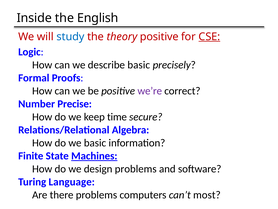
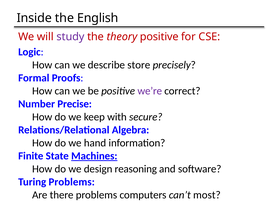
study colour: blue -> purple (70, 37)
CSE underline: present -> none (209, 37)
describe basic: basic -> store (139, 65)
time: time -> with (117, 117)
we basic: basic -> hand (95, 143)
design problems: problems -> reasoning (136, 169)
Turing Language: Language -> Problems (72, 182)
